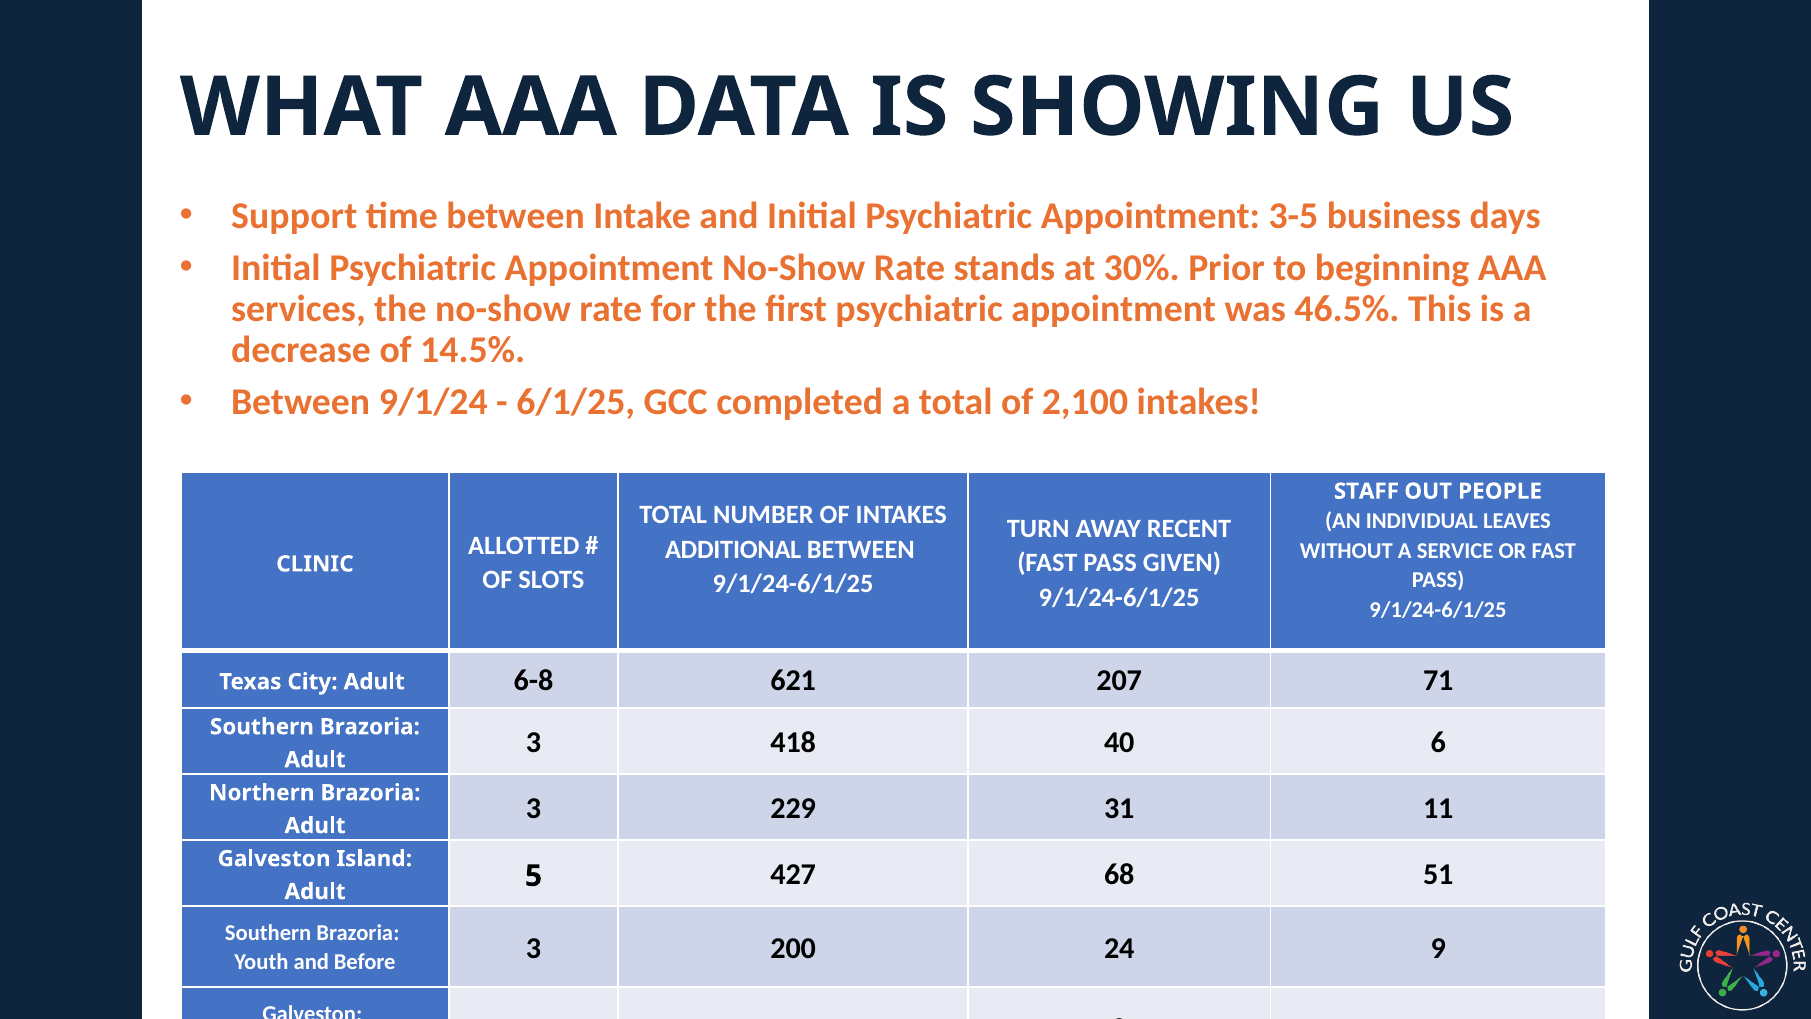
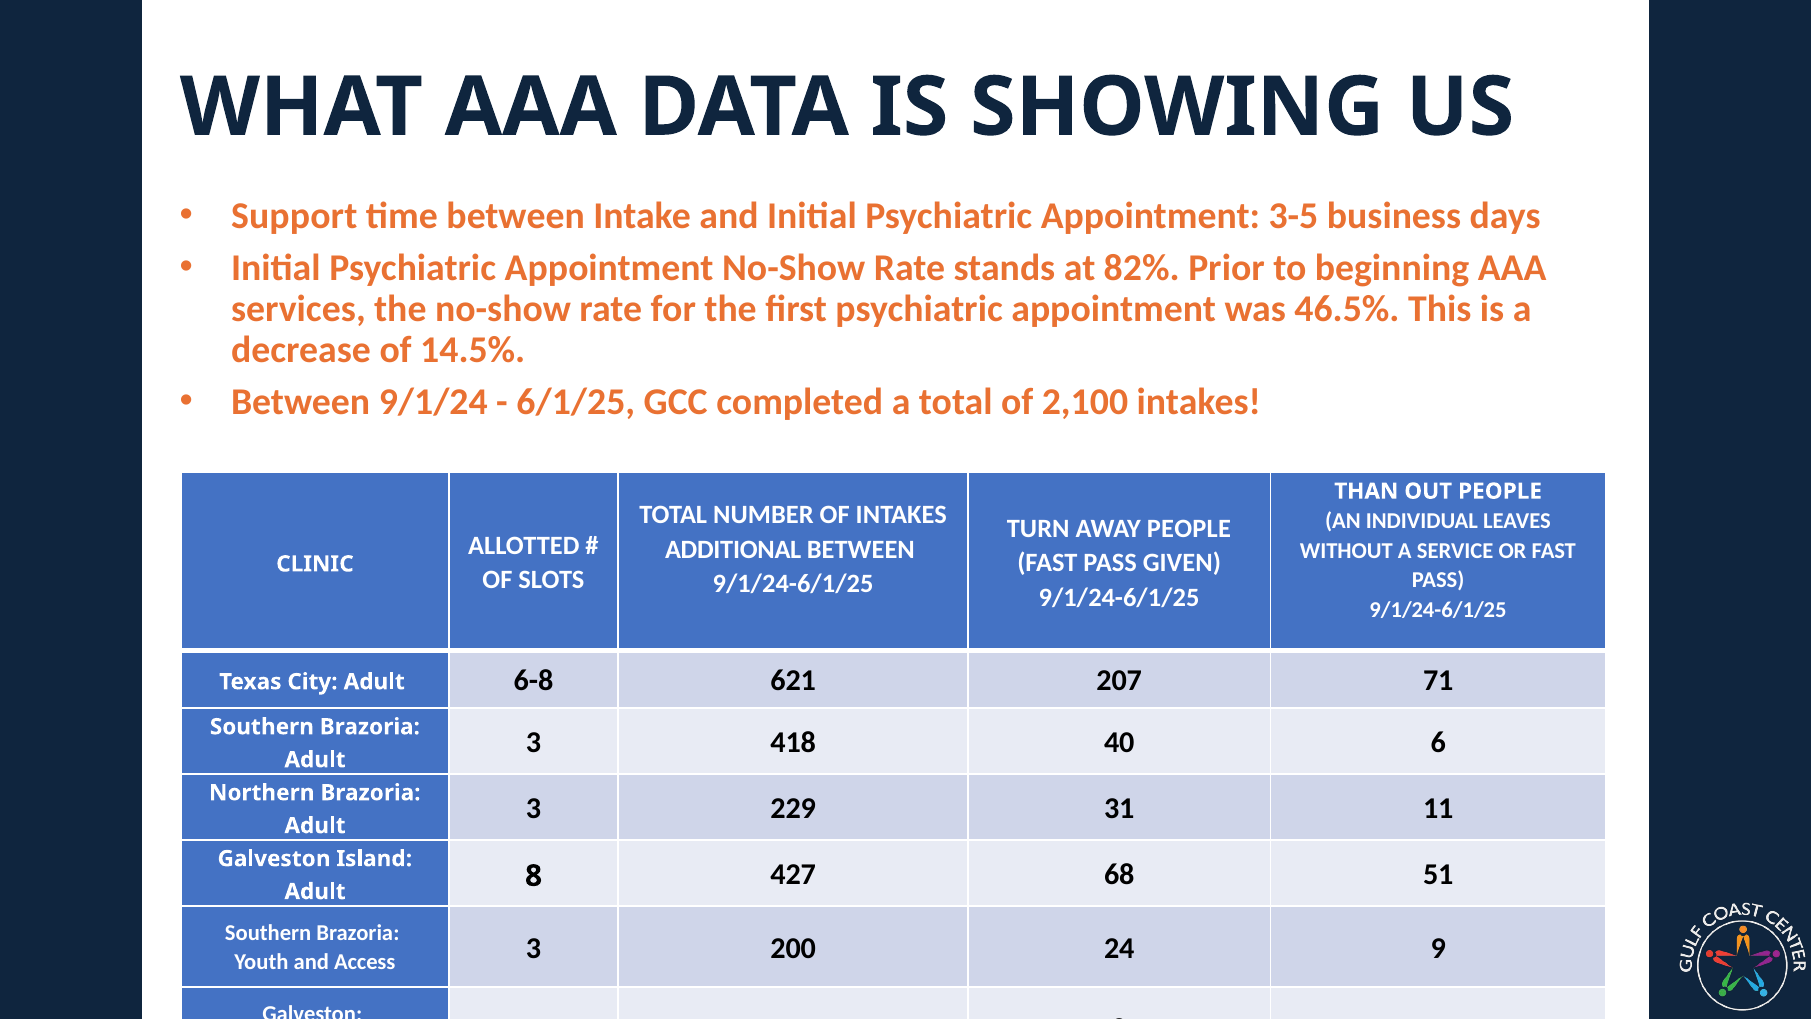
30%: 30% -> 82% (1142, 268)
STAFF: STAFF -> THAN (1366, 491)
AWAY RECENT: RECENT -> PEOPLE (1189, 529)
5: 5 -> 8 (534, 876)
Before: Before -> Access (365, 962)
